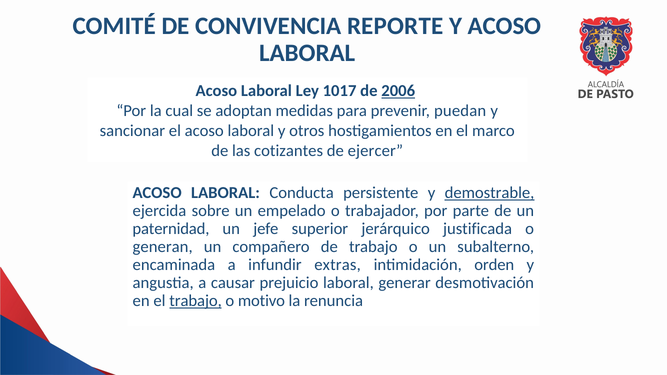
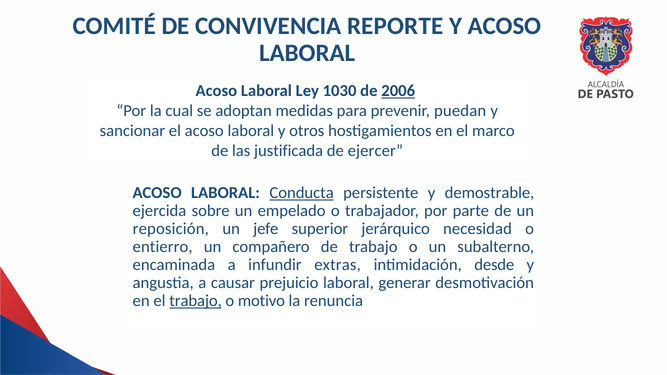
1017: 1017 -> 1030 (340, 91)
cotizantes: cotizantes -> justificada (289, 151)
Conducta underline: none -> present (302, 193)
demostrable underline: present -> none (490, 193)
paternidad: paternidad -> reposición (171, 229)
justificada: justificada -> necesidad (477, 229)
generan: generan -> entierro (163, 247)
orden: orden -> desde (494, 265)
